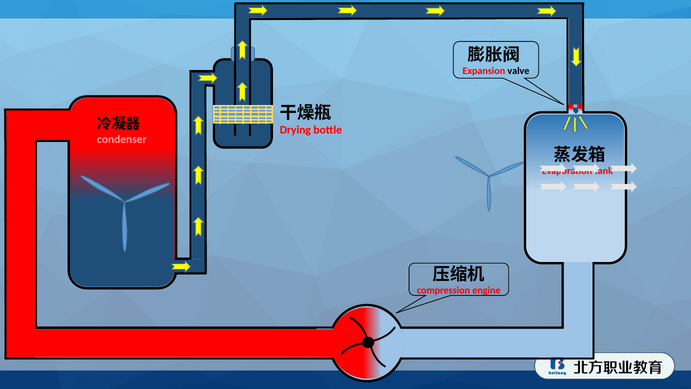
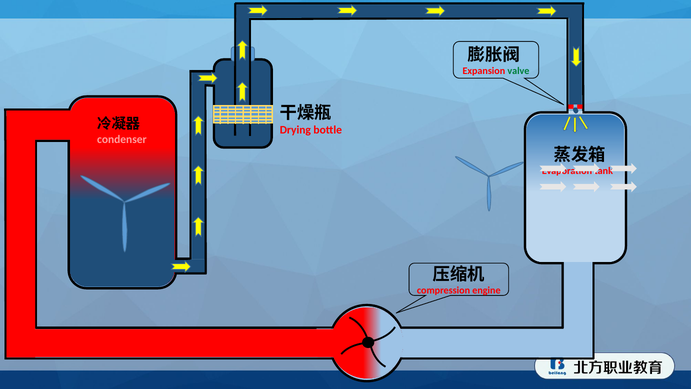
valve colour: black -> green (518, 71)
